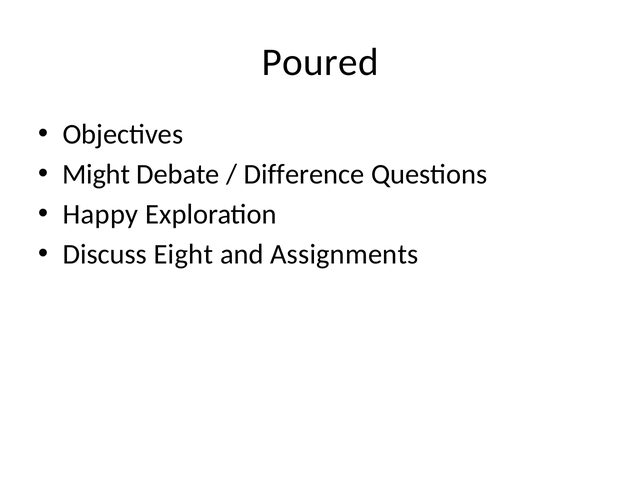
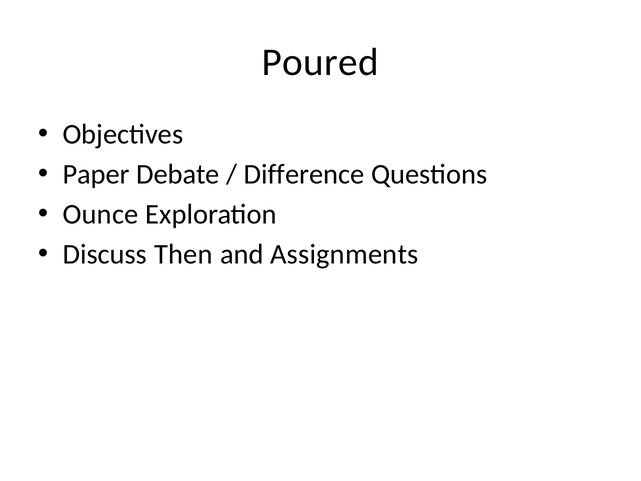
Might: Might -> Paper (96, 174)
Happy: Happy -> Ounce (101, 214)
Eight: Eight -> Then (183, 254)
